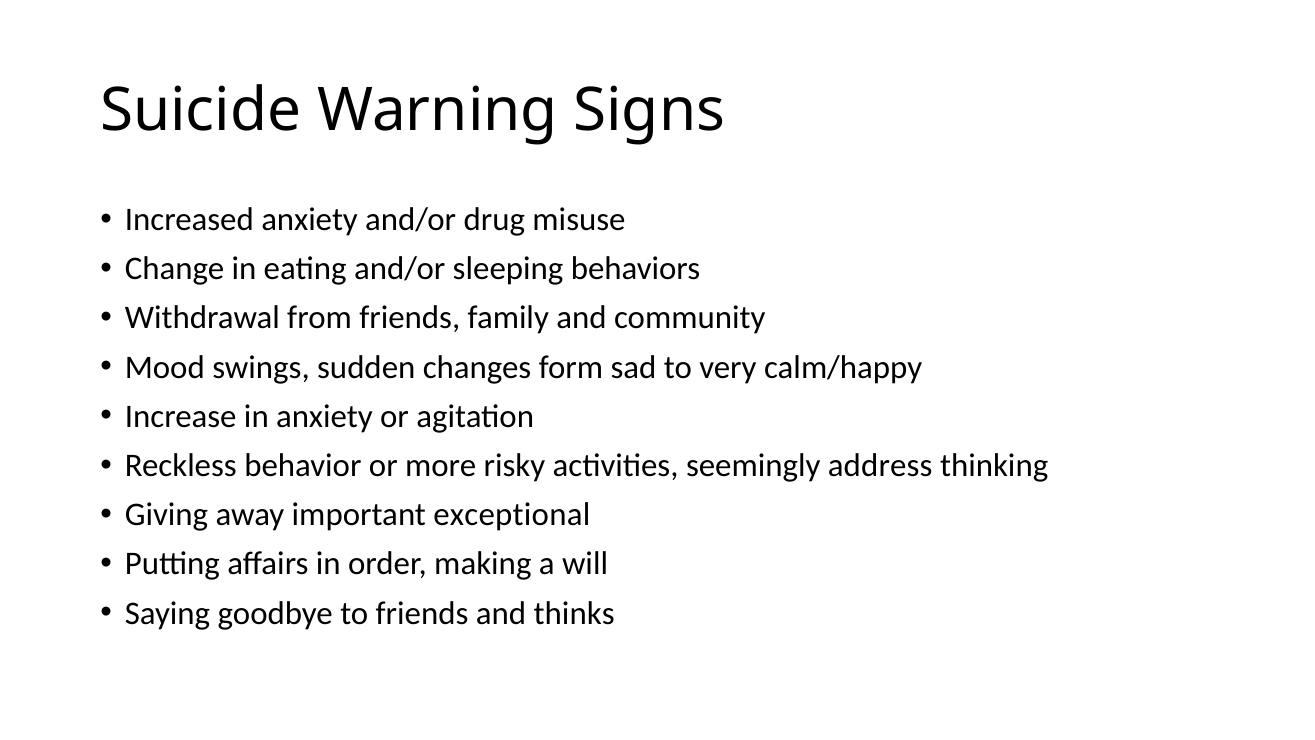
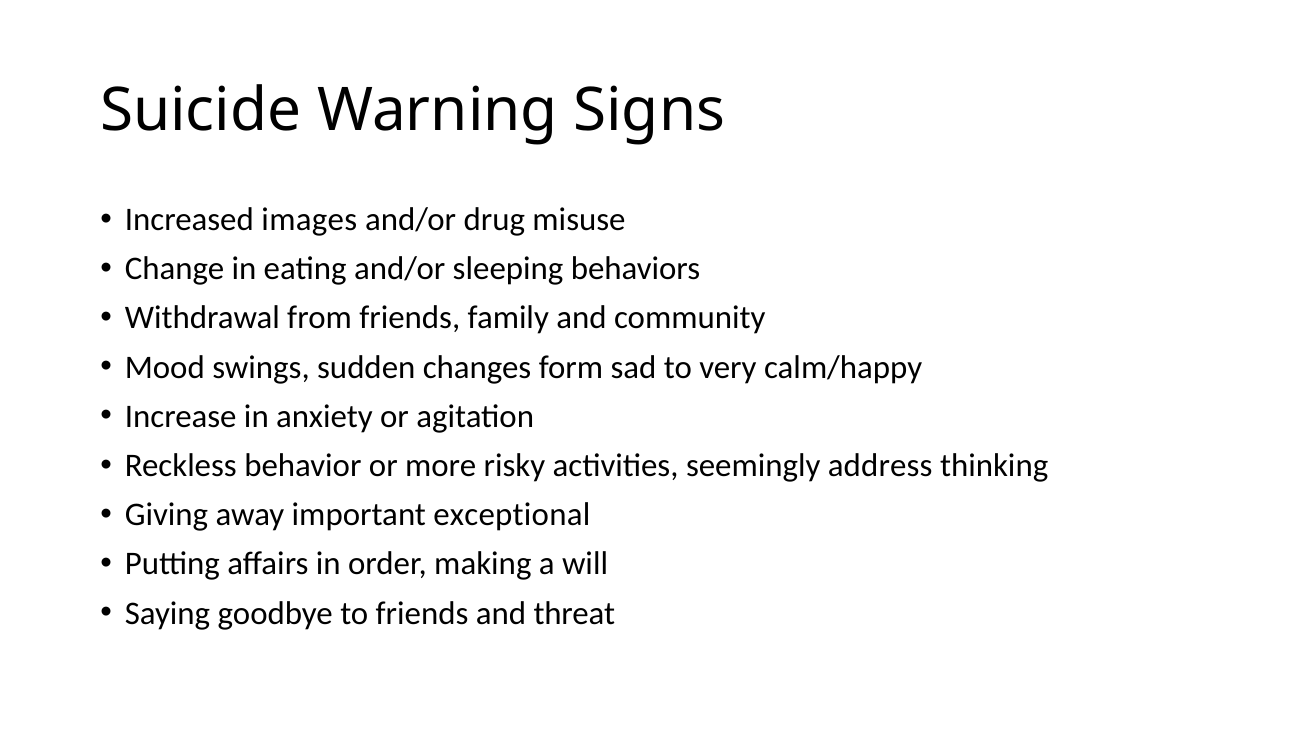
Increased anxiety: anxiety -> images (309, 219)
thinks: thinks -> threat (574, 613)
